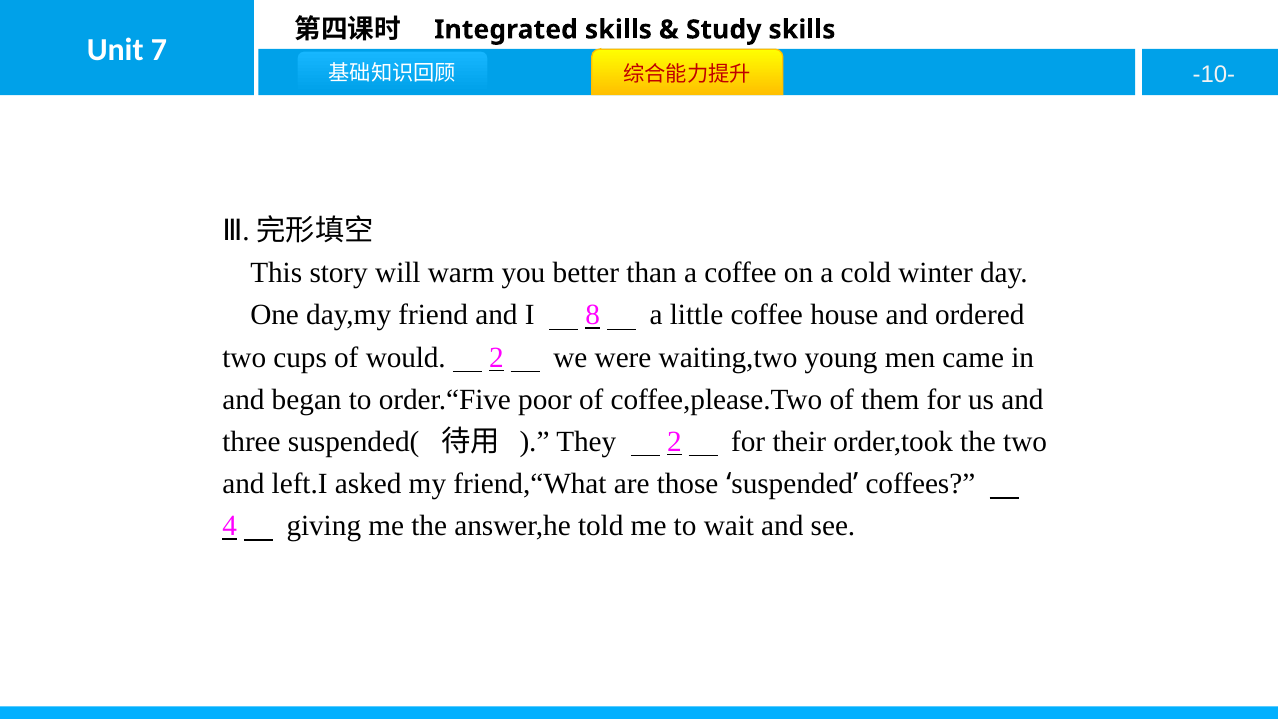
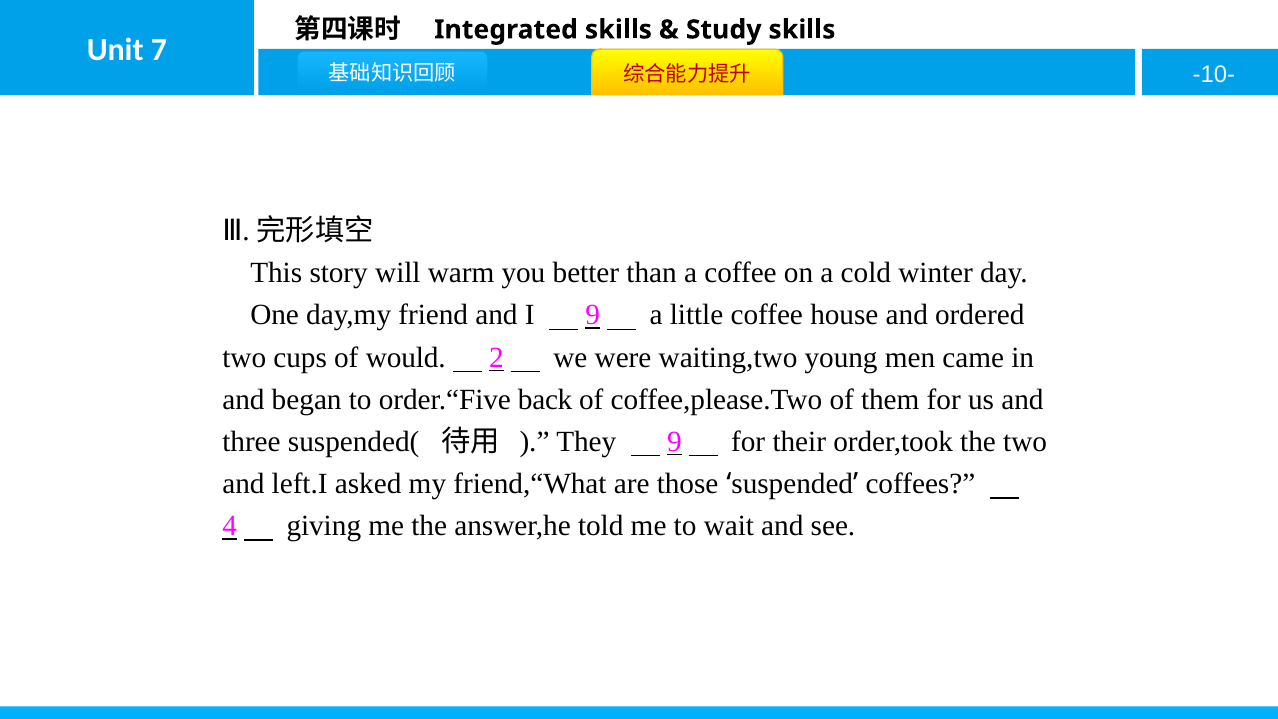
I 8: 8 -> 9 (593, 315)
poor: poor -> back (545, 399)
They 2: 2 -> 9 (674, 442)
